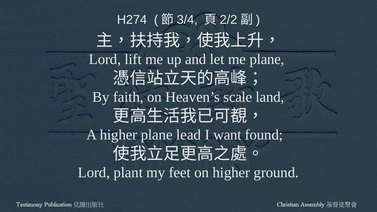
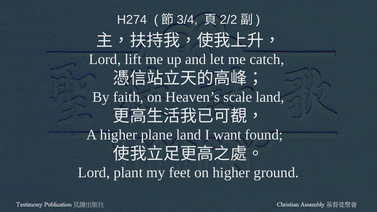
me plane: plane -> catch (267, 59)
plane lead: lead -> land (189, 135)
